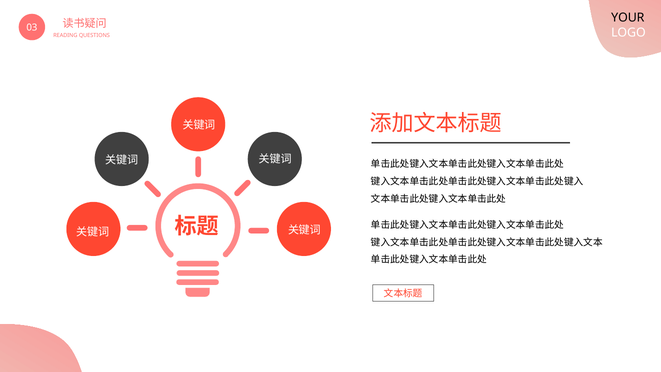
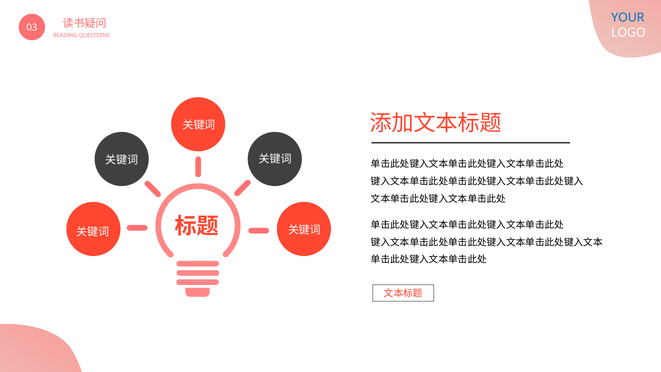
YOUR colour: black -> blue (628, 18)
